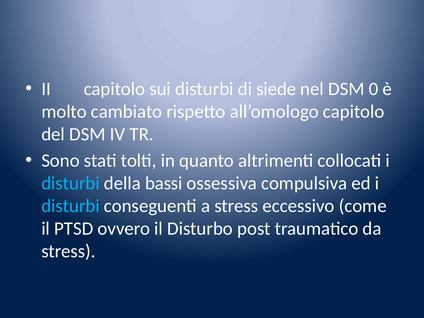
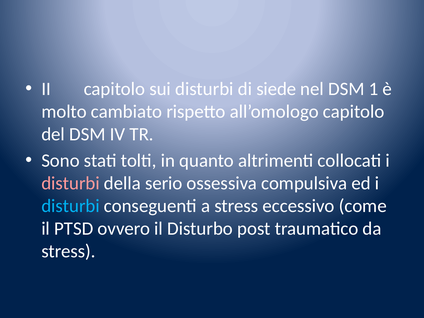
0: 0 -> 1 (374, 89)
disturbi colour: light blue -> pink (71, 183)
bassi: bassi -> serio (164, 183)
